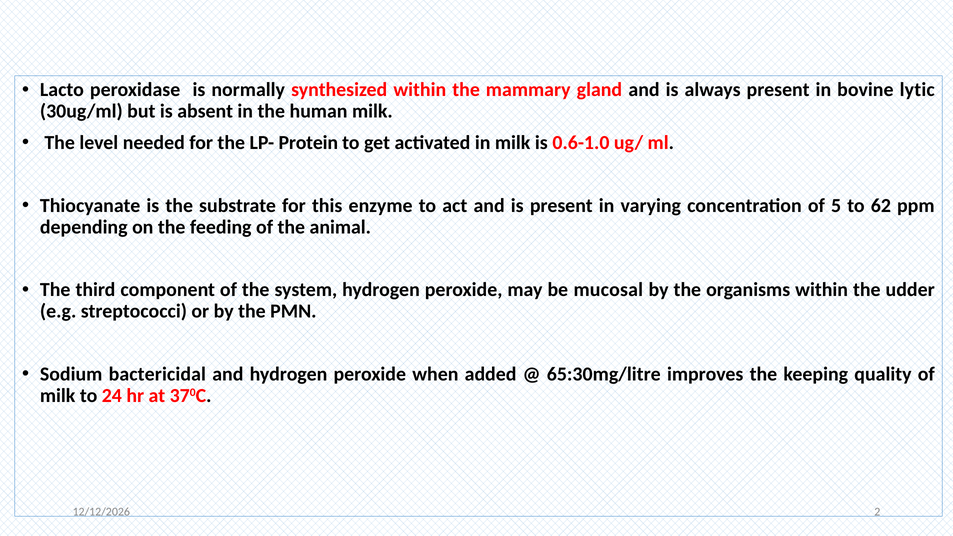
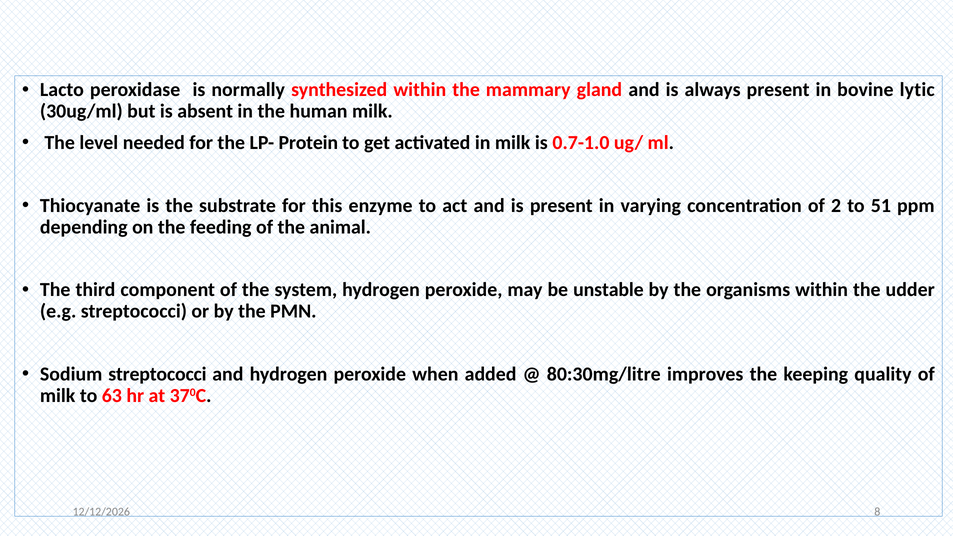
0.6-1.0: 0.6-1.0 -> 0.7-1.0 (581, 143)
5: 5 -> 2 (836, 206)
62: 62 -> 51 (881, 206)
mucosal: mucosal -> unstable (608, 290)
Sodium bactericidal: bactericidal -> streptococci (157, 374)
65:30mg/litre: 65:30mg/litre -> 80:30mg/litre (604, 374)
24: 24 -> 63 (112, 396)
2: 2 -> 8 (877, 512)
